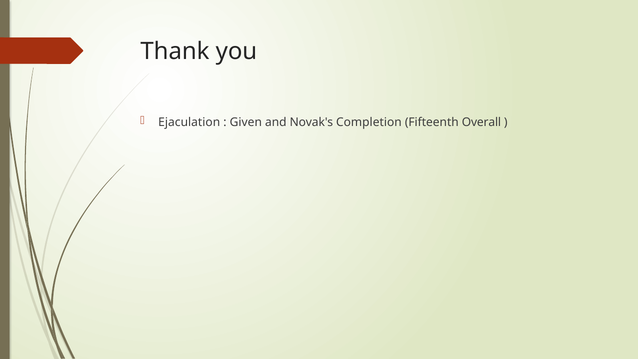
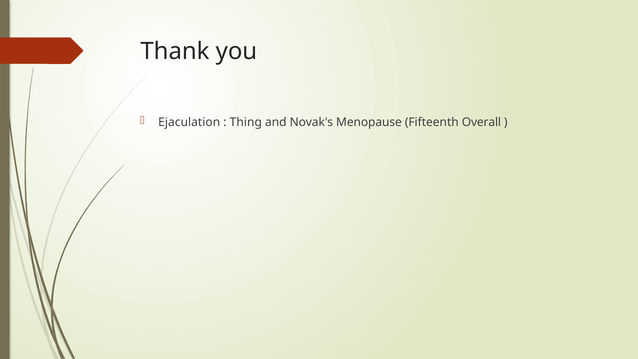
Given: Given -> Thing (246, 122)
Completion: Completion -> Menopause (369, 122)
